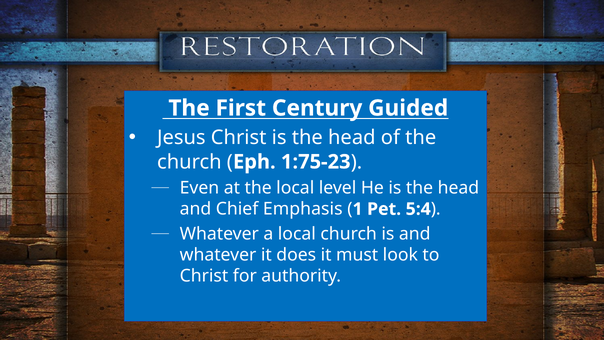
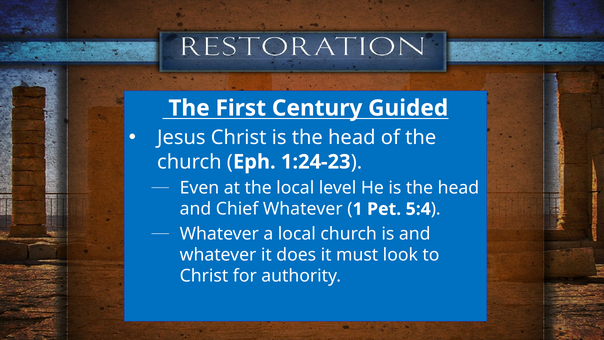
1:75-23: 1:75-23 -> 1:24-23 (316, 162)
Chief Emphasis: Emphasis -> Whatever (303, 209)
